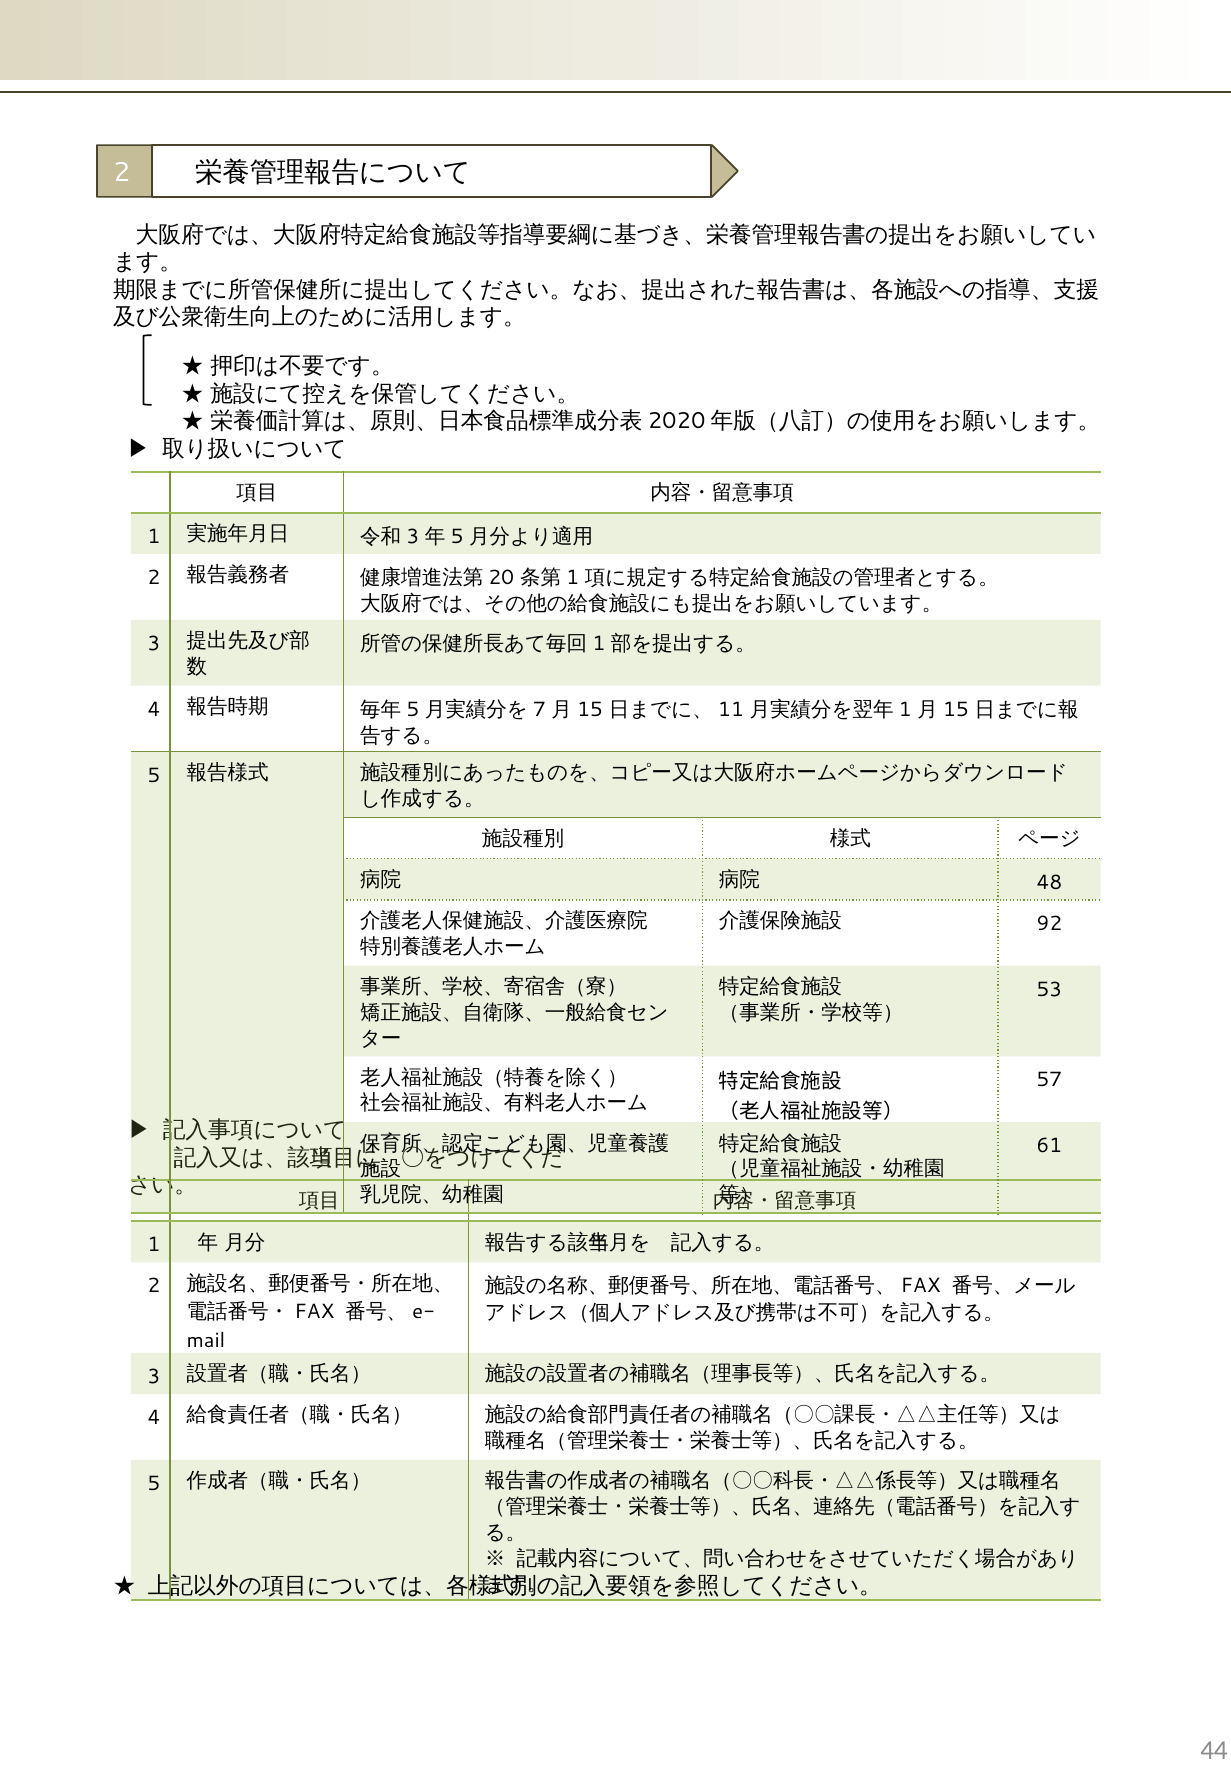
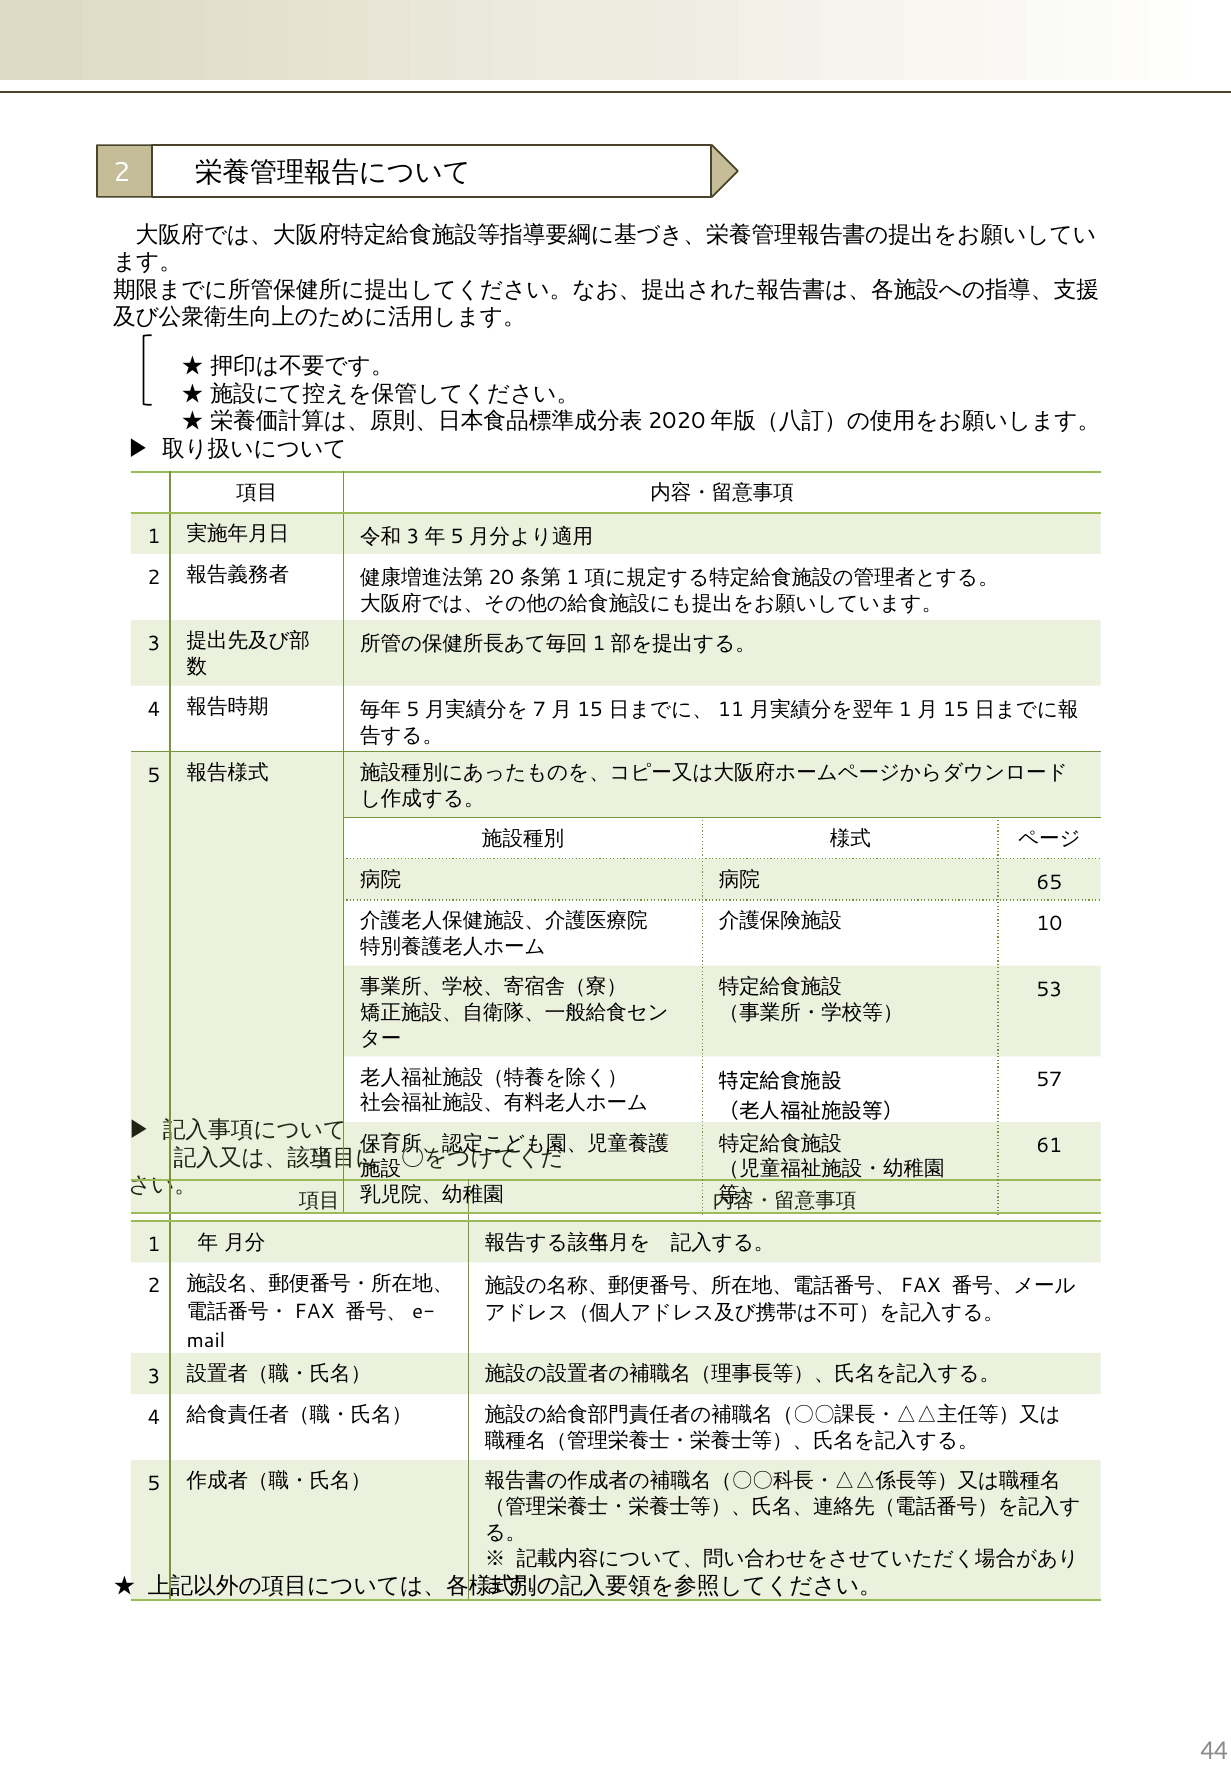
48: 48 -> 65 (1049, 882)
92: 92 -> 10 (1049, 923)
